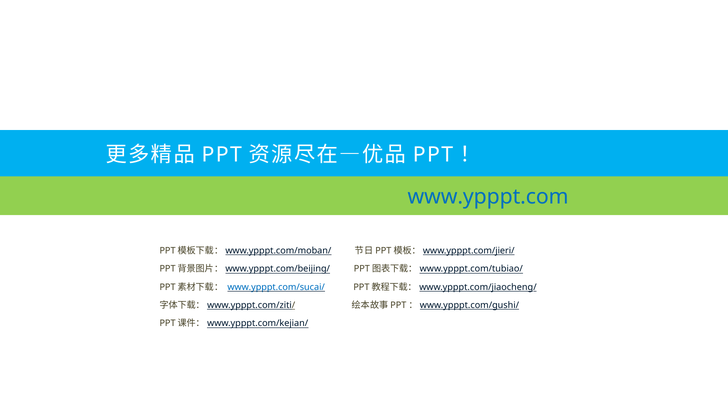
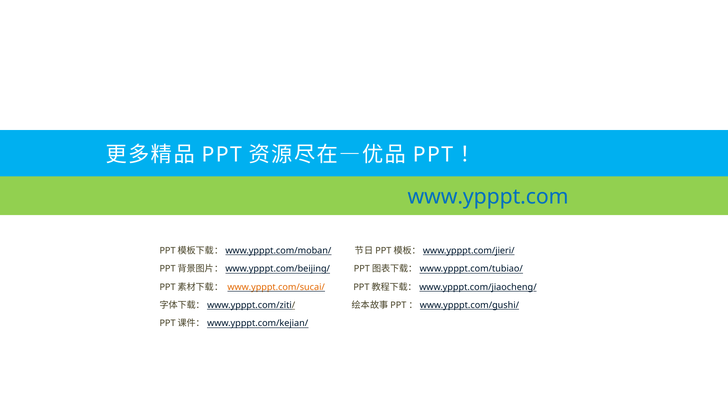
www.ypppt.com/sucai/ colour: blue -> orange (276, 287)
